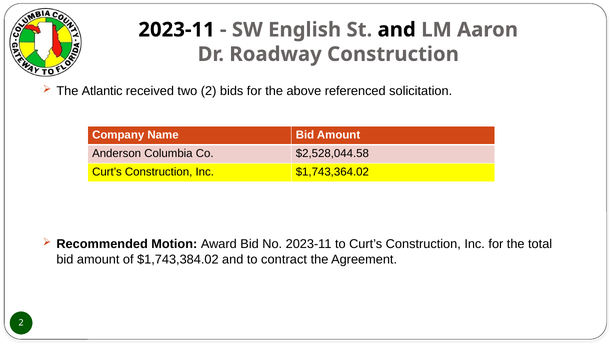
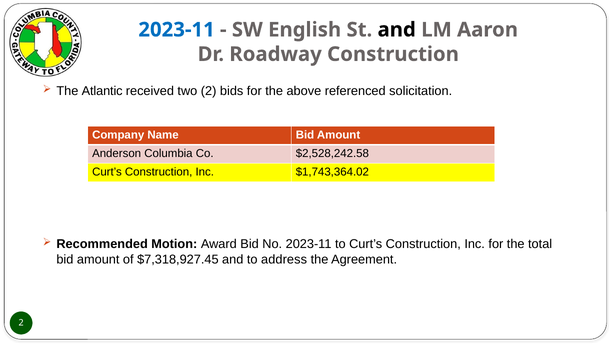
2023-11 colour: black -> blue (177, 30)
$2,528,044.58: $2,528,044.58 -> $2,528,242.58 (332, 153)
$1,743,384.02: $1,743,384.02 -> $7,318,927.45 (178, 259)
contract: contract -> address (284, 259)
